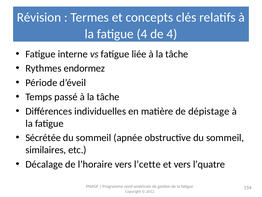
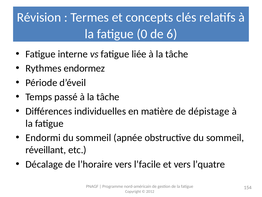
fatigue 4: 4 -> 0 (142, 34)
de 4: 4 -> 6 (172, 34)
Sécrétée: Sécrétée -> Endormi (43, 137)
similaires: similaires -> réveillant (46, 150)
l’cette: l’cette -> l’facile (147, 164)
